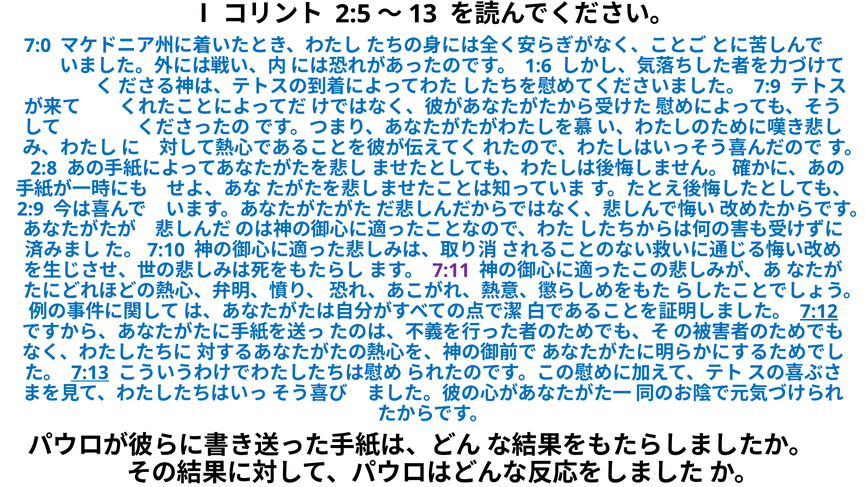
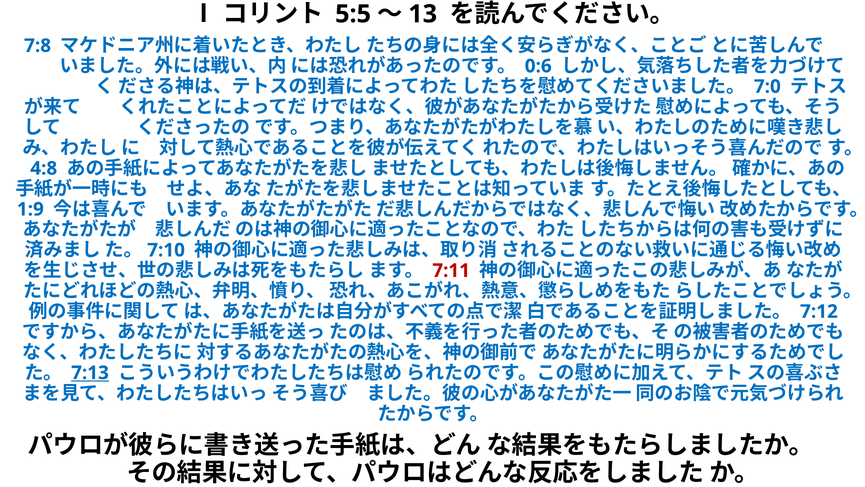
2:5: 2:5 -> 5:5 (353, 14)
7:0: 7:0 -> 7:8 (38, 46)
1:6: 1:6 -> 0:6 (538, 66)
7:9: 7:9 -> 7:0 (767, 86)
2:8: 2:8 -> 4:8 (44, 168)
2:9: 2:9 -> 1:9 (30, 209)
7:11 colour: purple -> red (451, 270)
7:12 underline: present -> none (819, 311)
